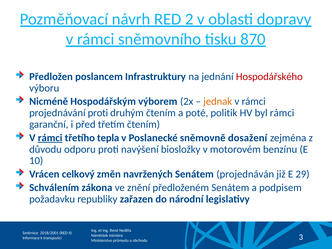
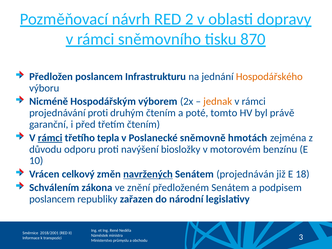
Infrastruktury: Infrastruktury -> Infrastrukturu (155, 77)
Hospodářského colour: red -> orange (269, 77)
politik: politik -> tomto (224, 113)
byl rámci: rámci -> právě (282, 113)
dosažení: dosažení -> hmotách (248, 138)
navržených underline: none -> present (148, 174)
29: 29 -> 18 (303, 174)
požadavku: požadavku -> poslancem (52, 199)
